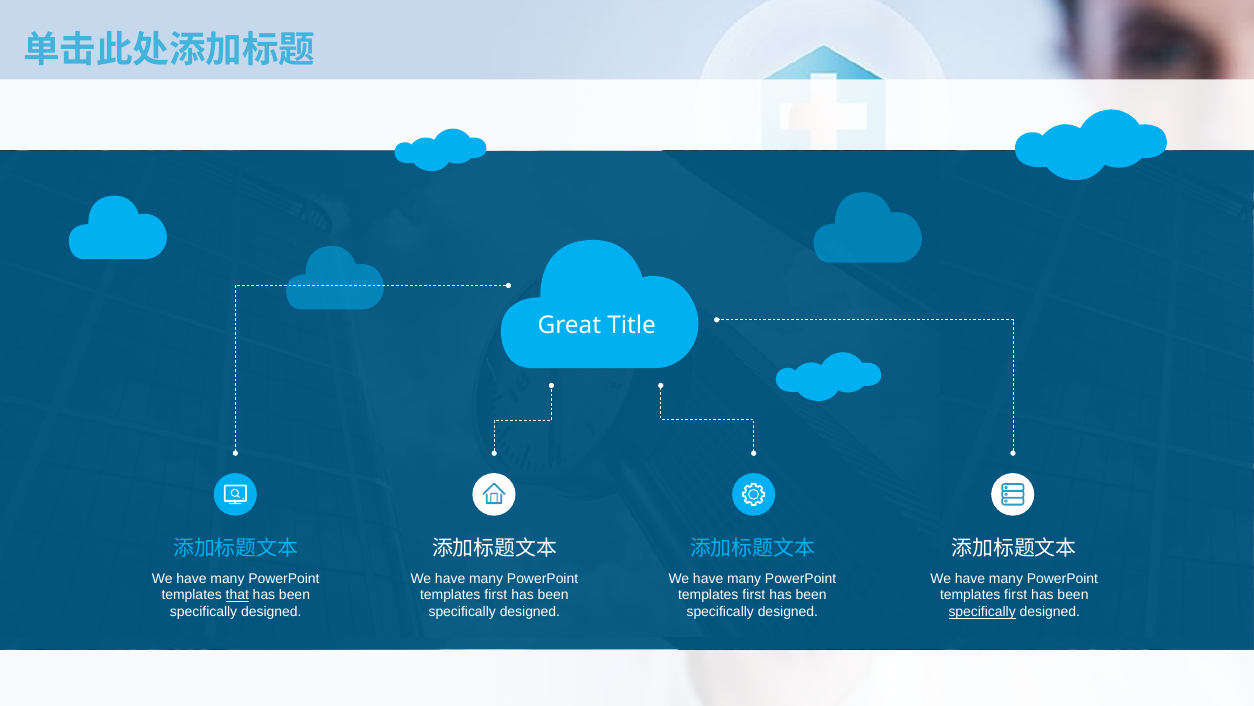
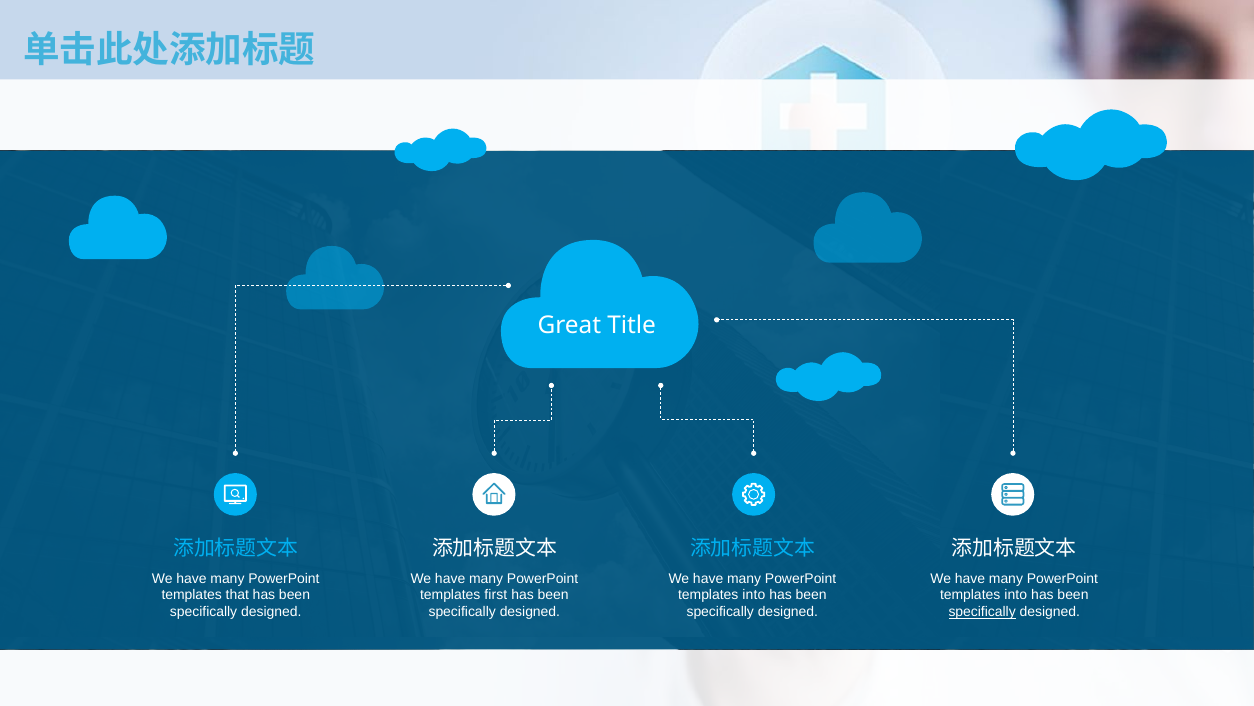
that underline: present -> none (237, 595)
first: first -> into (754, 595)
first: first -> into (1016, 595)
